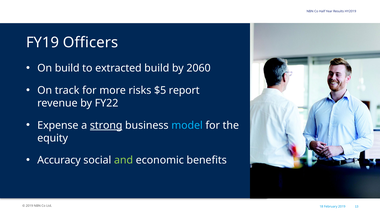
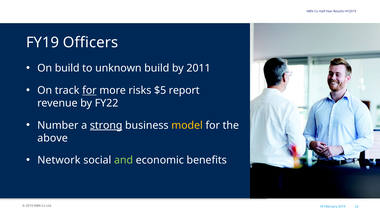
extracted: extracted -> unknown (118, 68)
2060: 2060 -> 2011 (199, 68)
for underline: none -> present (89, 90)
Expense: Expense -> Number (58, 125)
model colour: light blue -> yellow (187, 125)
equity: equity -> above (53, 138)
Accuracy: Accuracy -> Network (59, 160)
